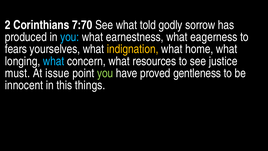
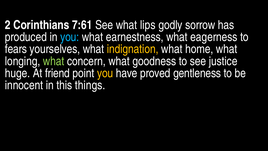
7:70: 7:70 -> 7:61 (82, 25)
told: told -> lips (148, 25)
what colour: light blue -> light green (54, 61)
resources: resources -> goodness (154, 61)
must: must -> huge (18, 73)
issue: issue -> friend (57, 73)
you colour: light green -> yellow (105, 73)
